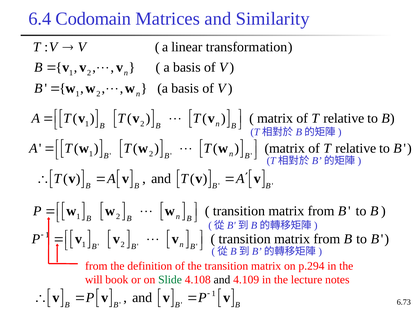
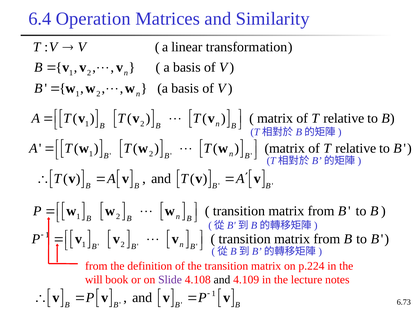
Codomain: Codomain -> Operation (93, 19)
p.294: p.294 -> p.224 (311, 266)
Slide colour: green -> purple (170, 280)
